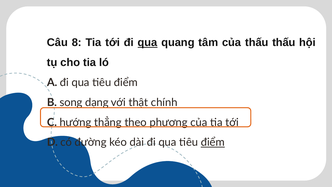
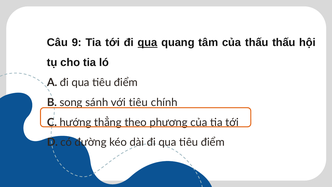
8: 8 -> 9 (77, 43)
dạng: dạng -> sánh (97, 102)
với thật: thật -> tiêu (138, 102)
điểm underline: present -> none (213, 142)
